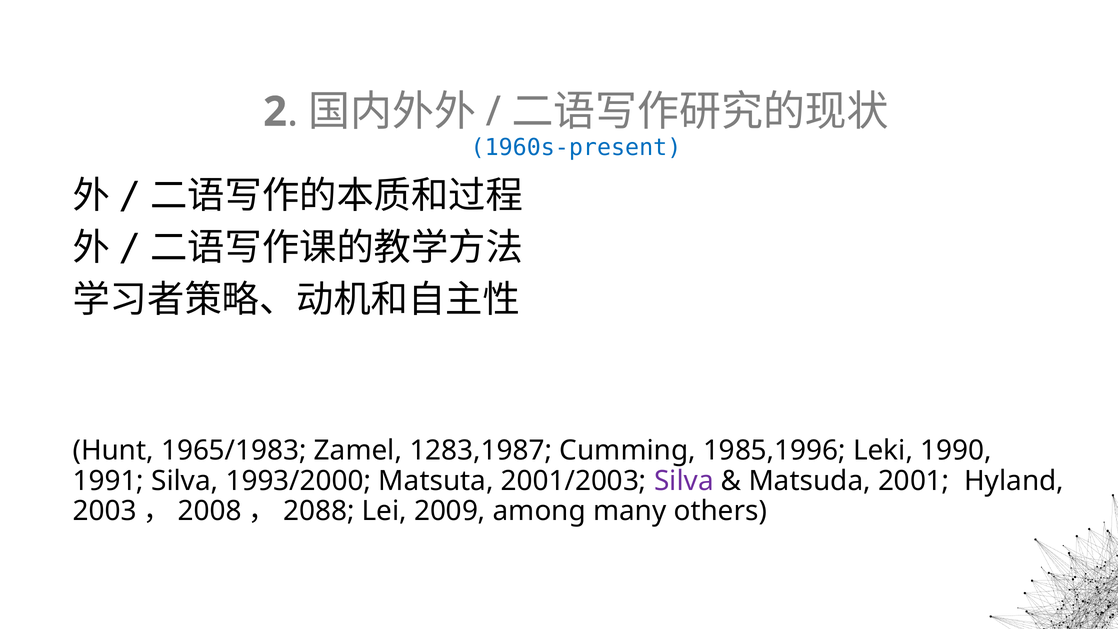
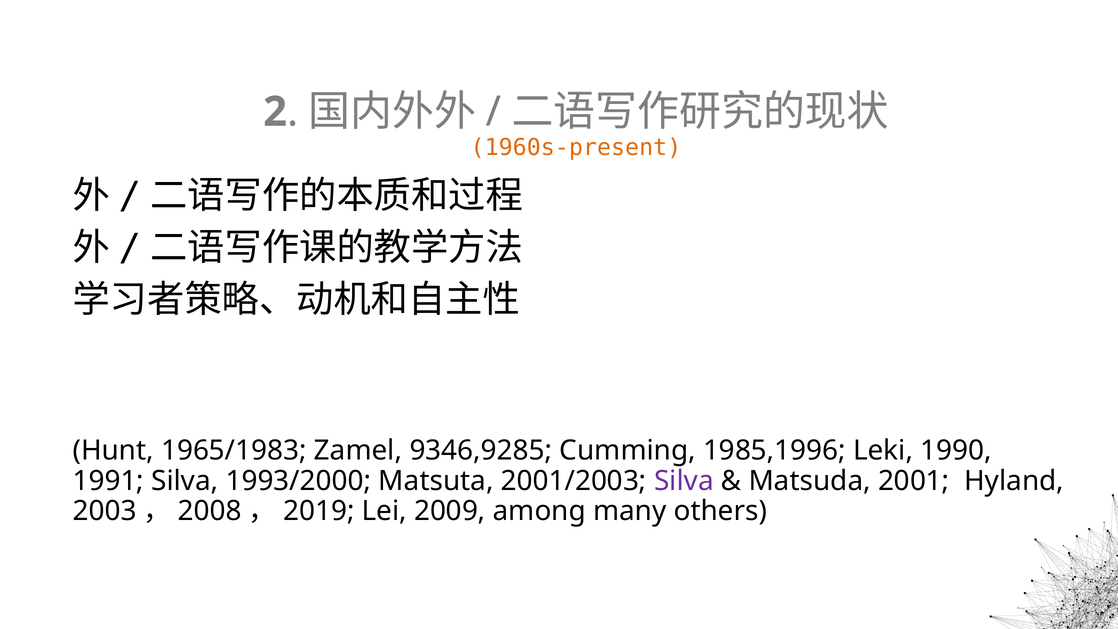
1960s-present colour: blue -> orange (576, 147)
1283,1987: 1283,1987 -> 9346,9285 (481, 451)
2088: 2088 -> 2019 (319, 511)
